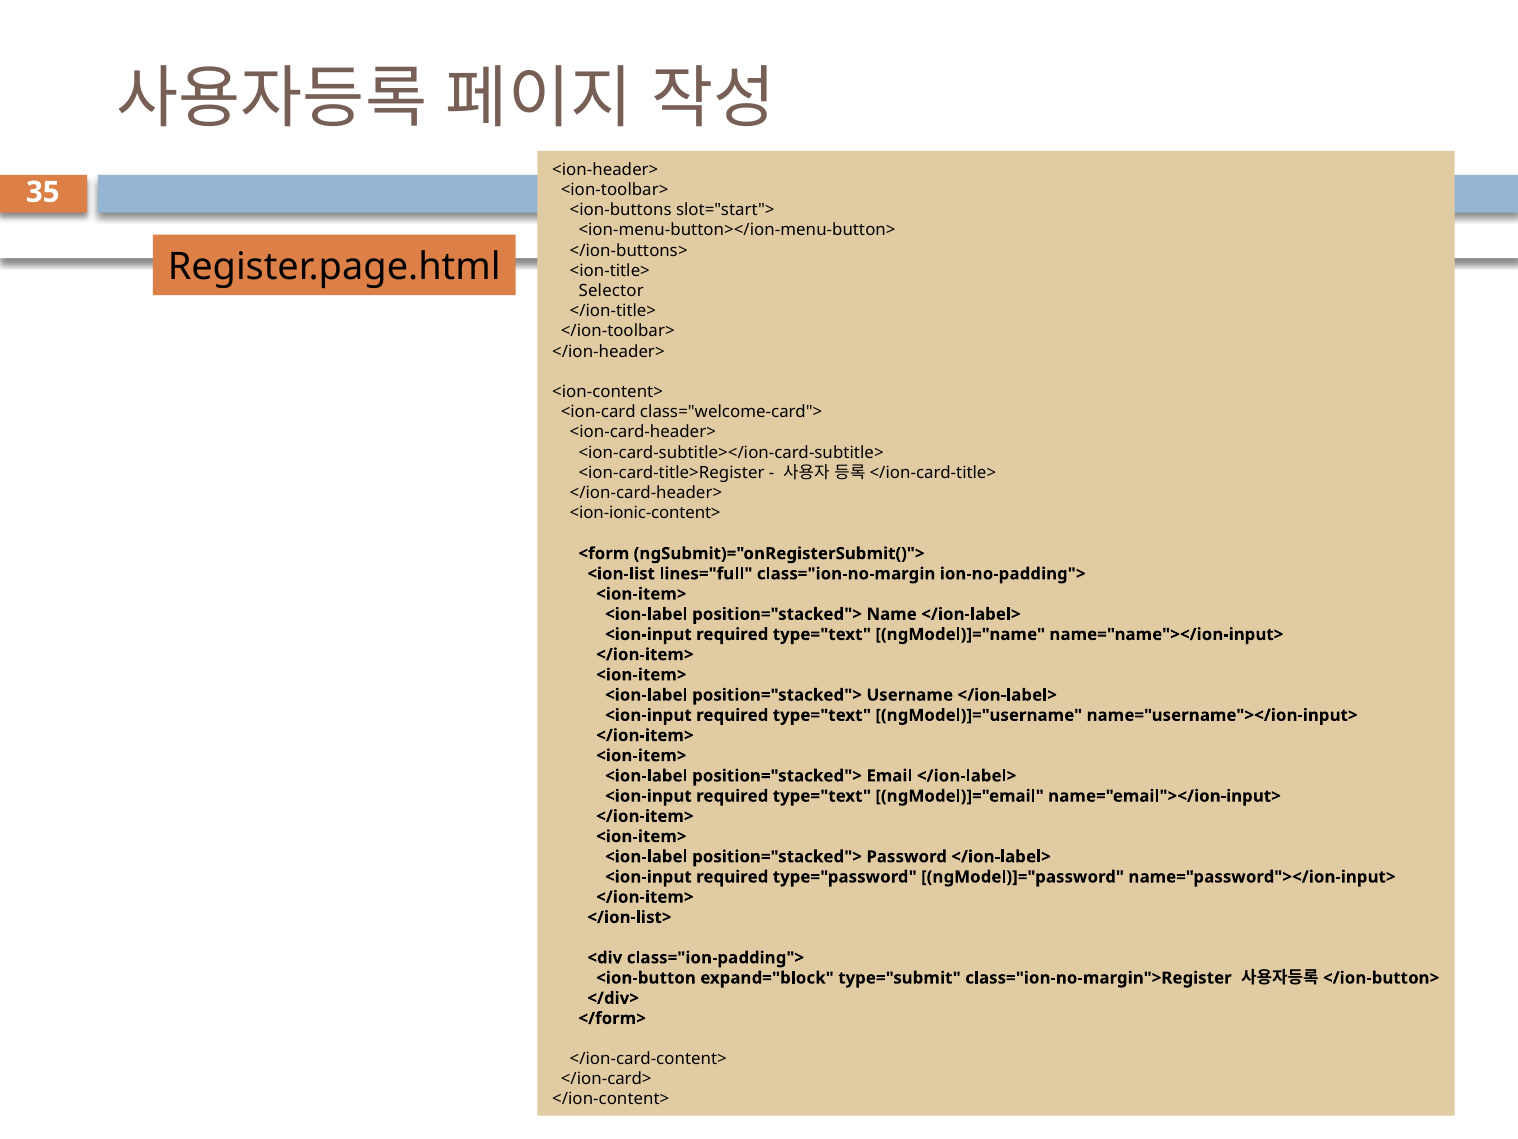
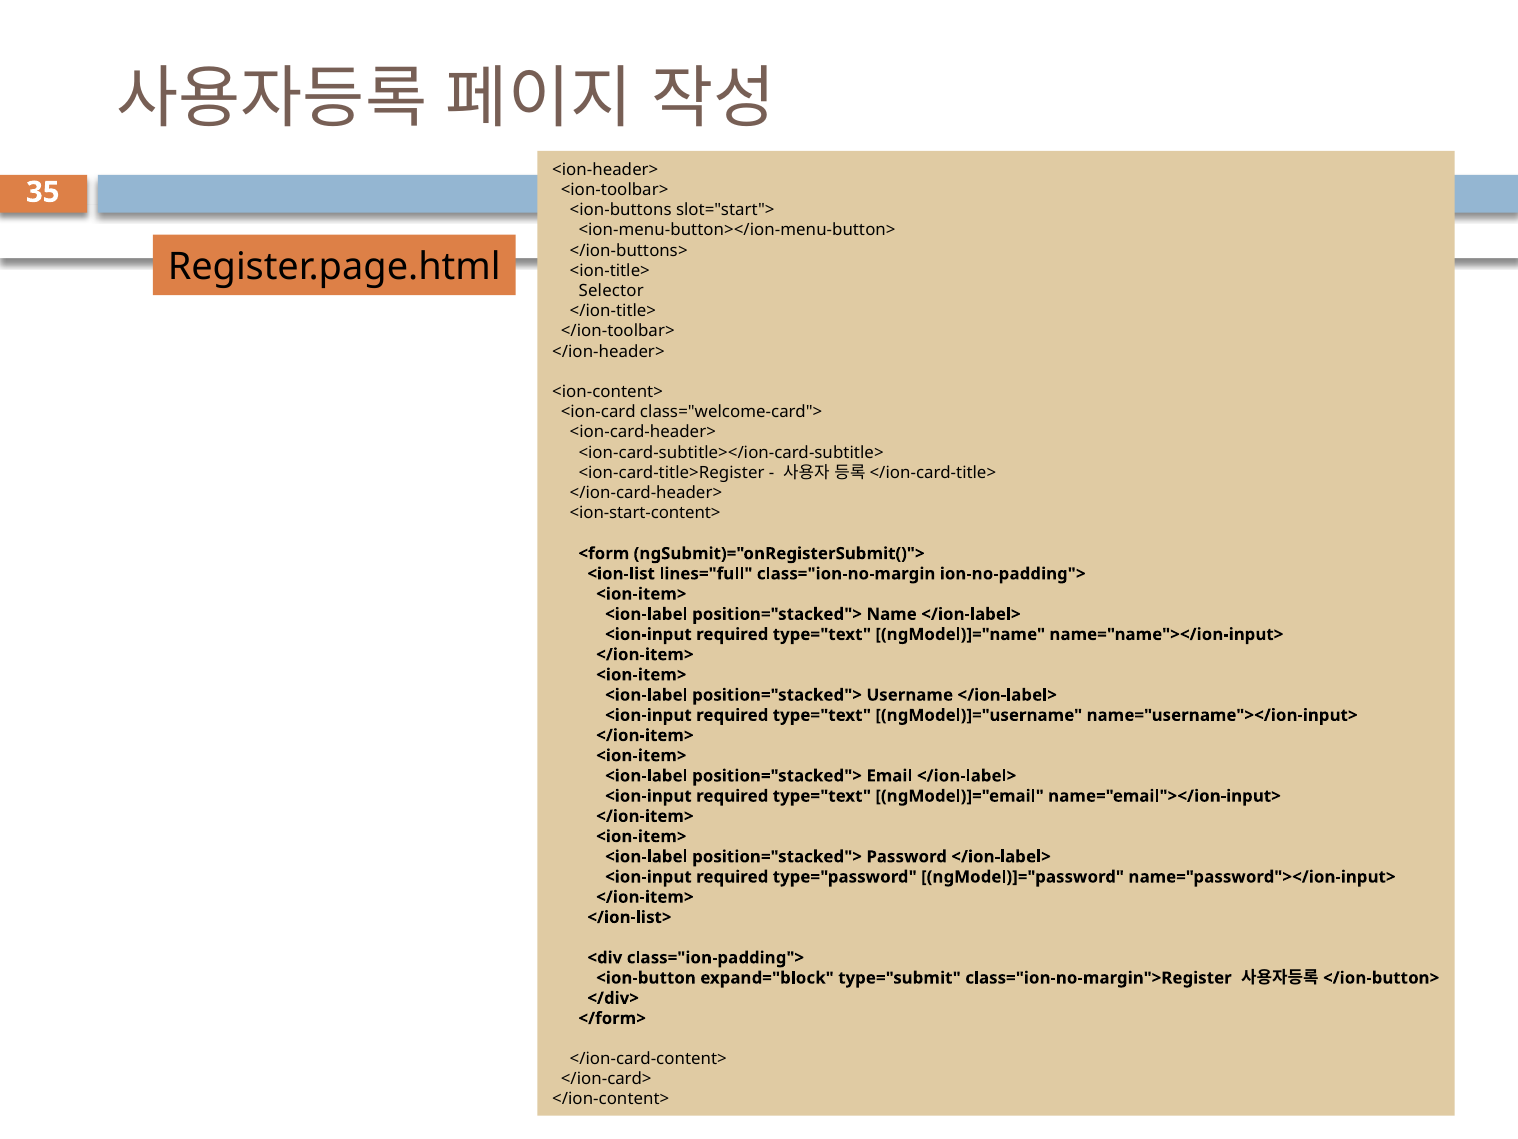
<ion-ionic-content>: <ion-ionic-content> -> <ion-start-content> (645, 513)
